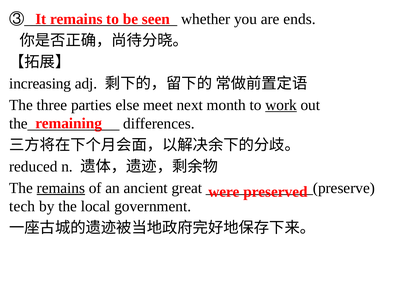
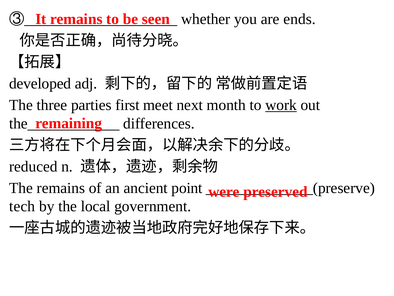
increasing: increasing -> developed (40, 83)
else: else -> first (127, 105)
remains underline: present -> none (61, 188)
great: great -> point (187, 188)
